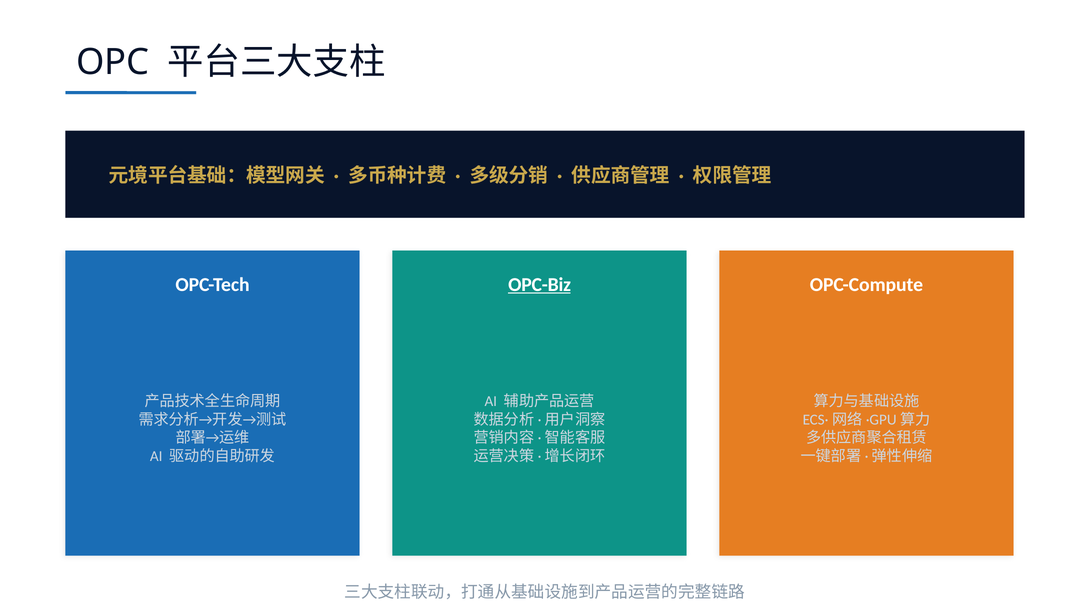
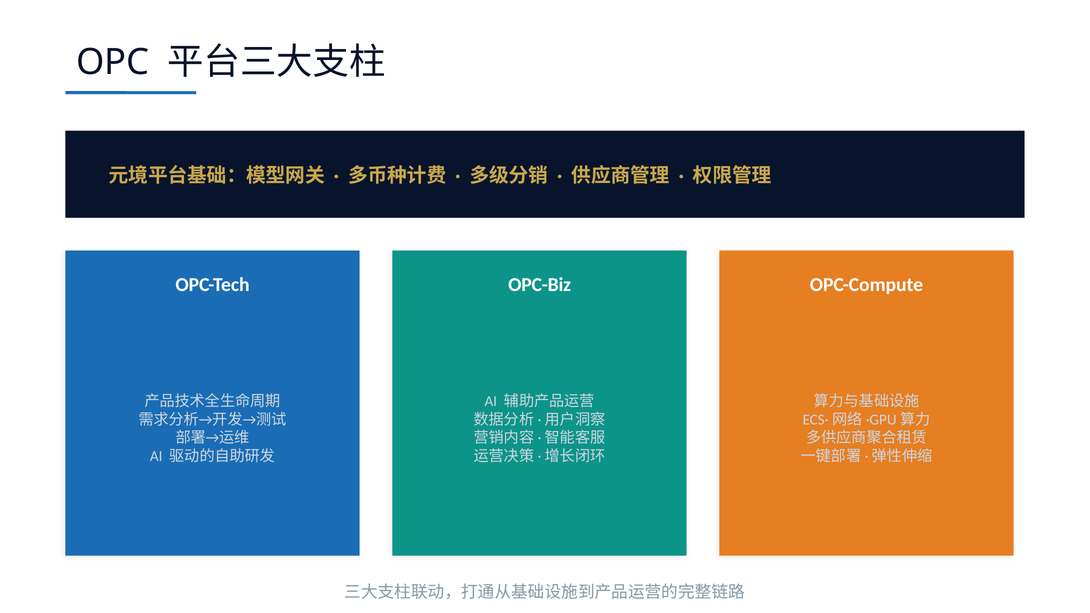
OPC-Biz underline: present -> none (540, 285)
